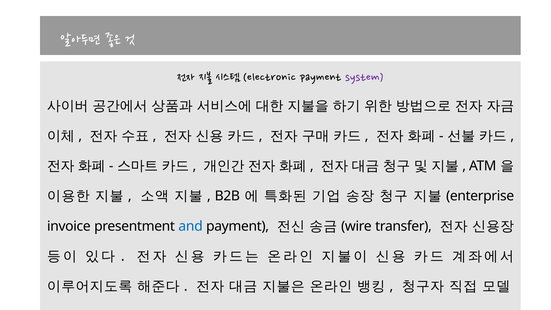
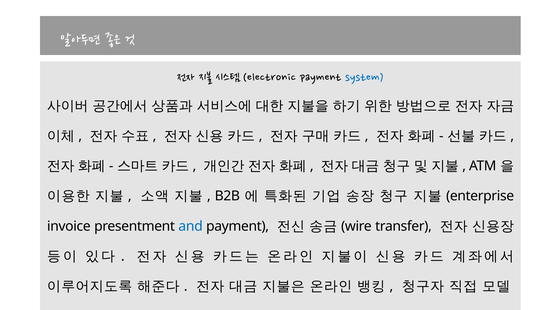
system colour: purple -> blue (364, 78)
